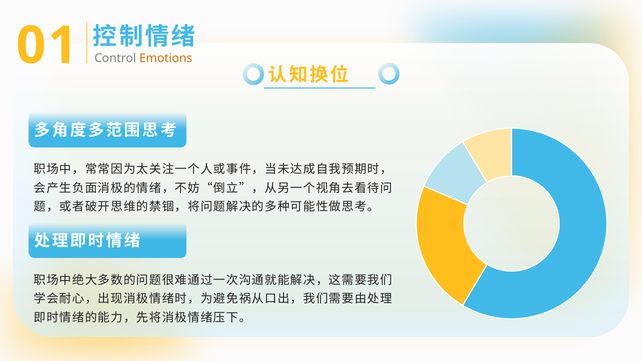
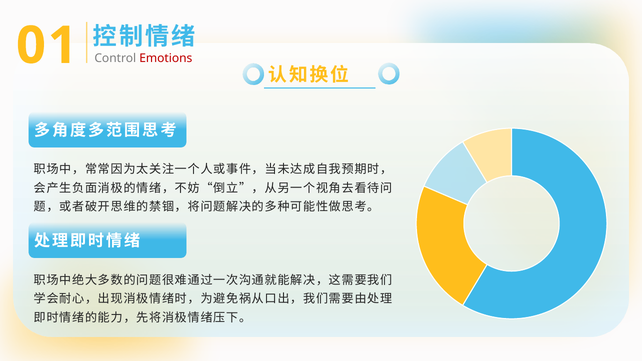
Emotions colour: orange -> red (166, 58)
